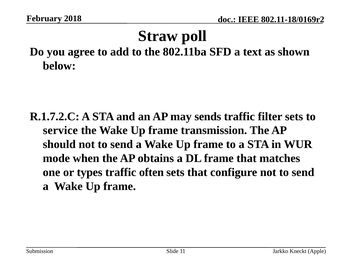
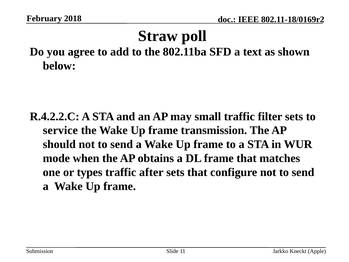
R.1.7.2.C: R.1.7.2.C -> R.4.2.2.C (55, 116)
sends: sends -> small (208, 116)
often: often -> after (151, 172)
